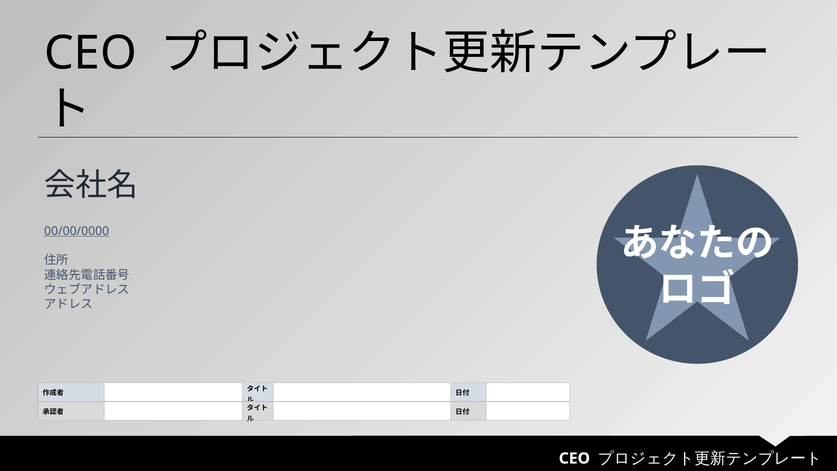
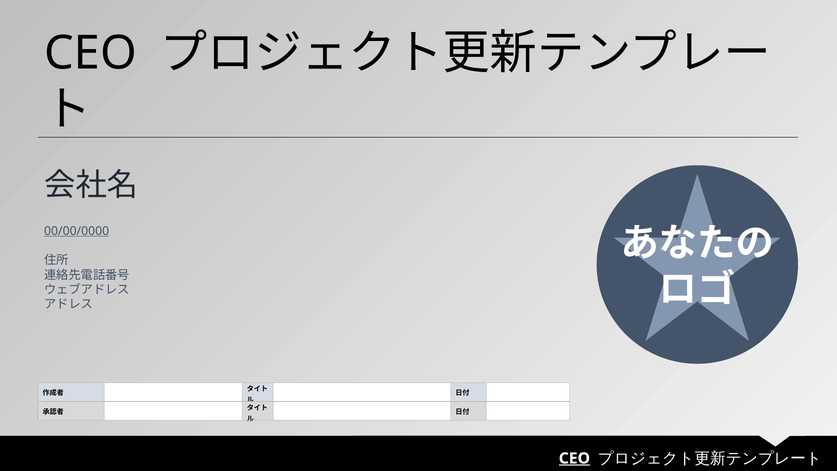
CEO underline: none -> present (574, 458)
